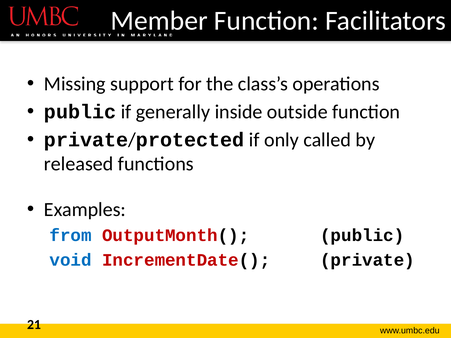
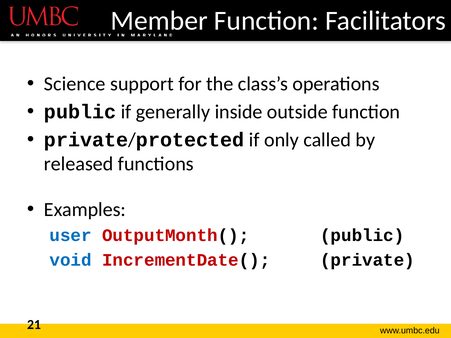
Missing: Missing -> Science (75, 84)
from: from -> user (71, 236)
